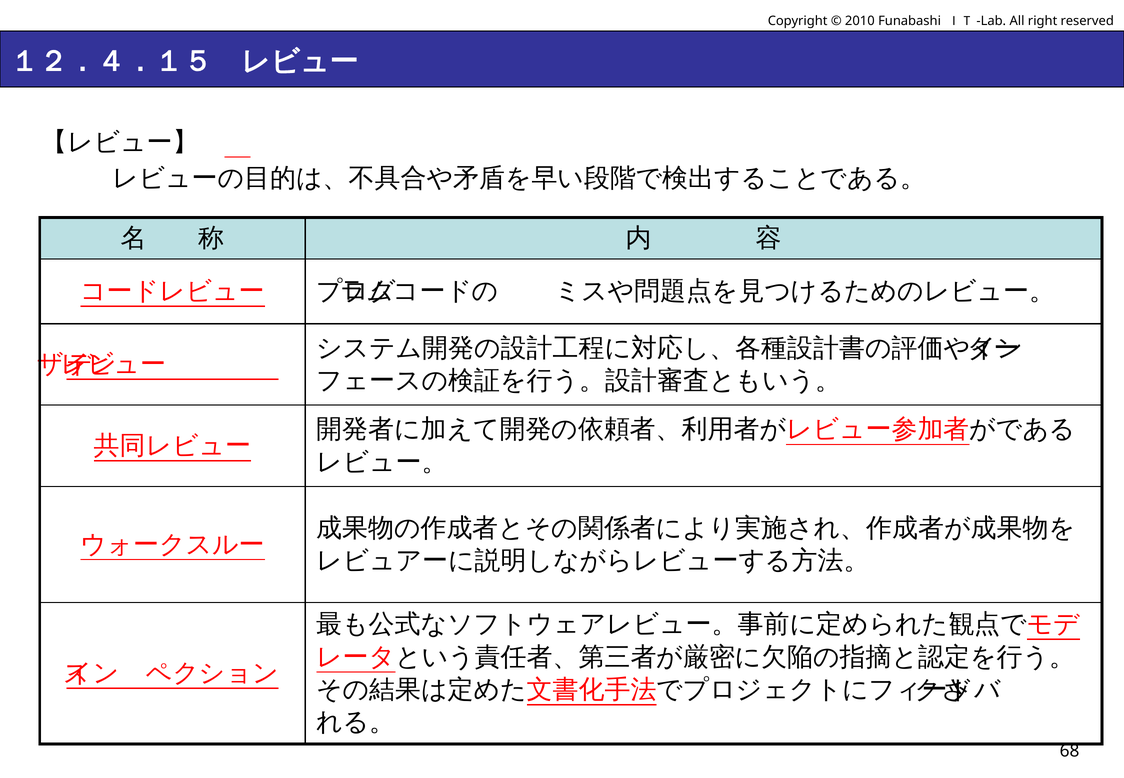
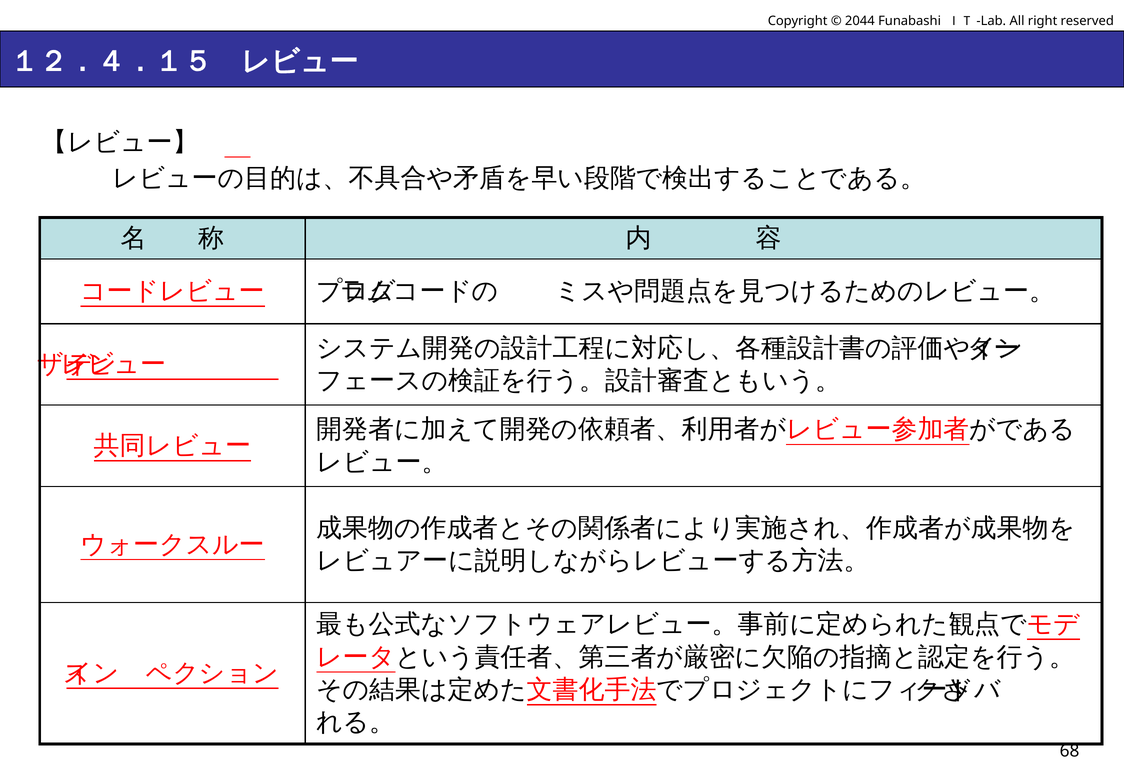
2010: 2010 -> 2044 (860, 21)
